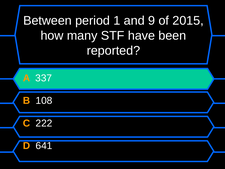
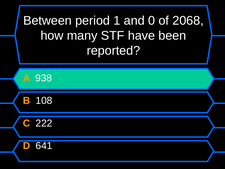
9: 9 -> 0 (152, 21)
2015: 2015 -> 2068 (188, 21)
337: 337 -> 938 (44, 78)
